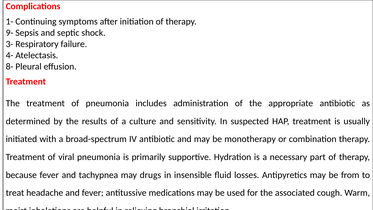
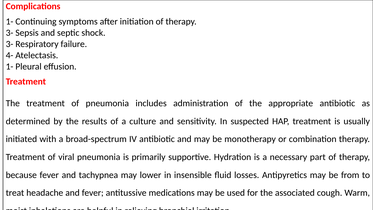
9-: 9- -> 3- (10, 33)
8-: 8- -> 1- (10, 66)
drugs: drugs -> lower (151, 175)
